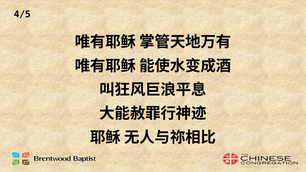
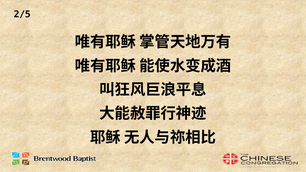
4/5: 4/5 -> 2/5 (22, 14)
